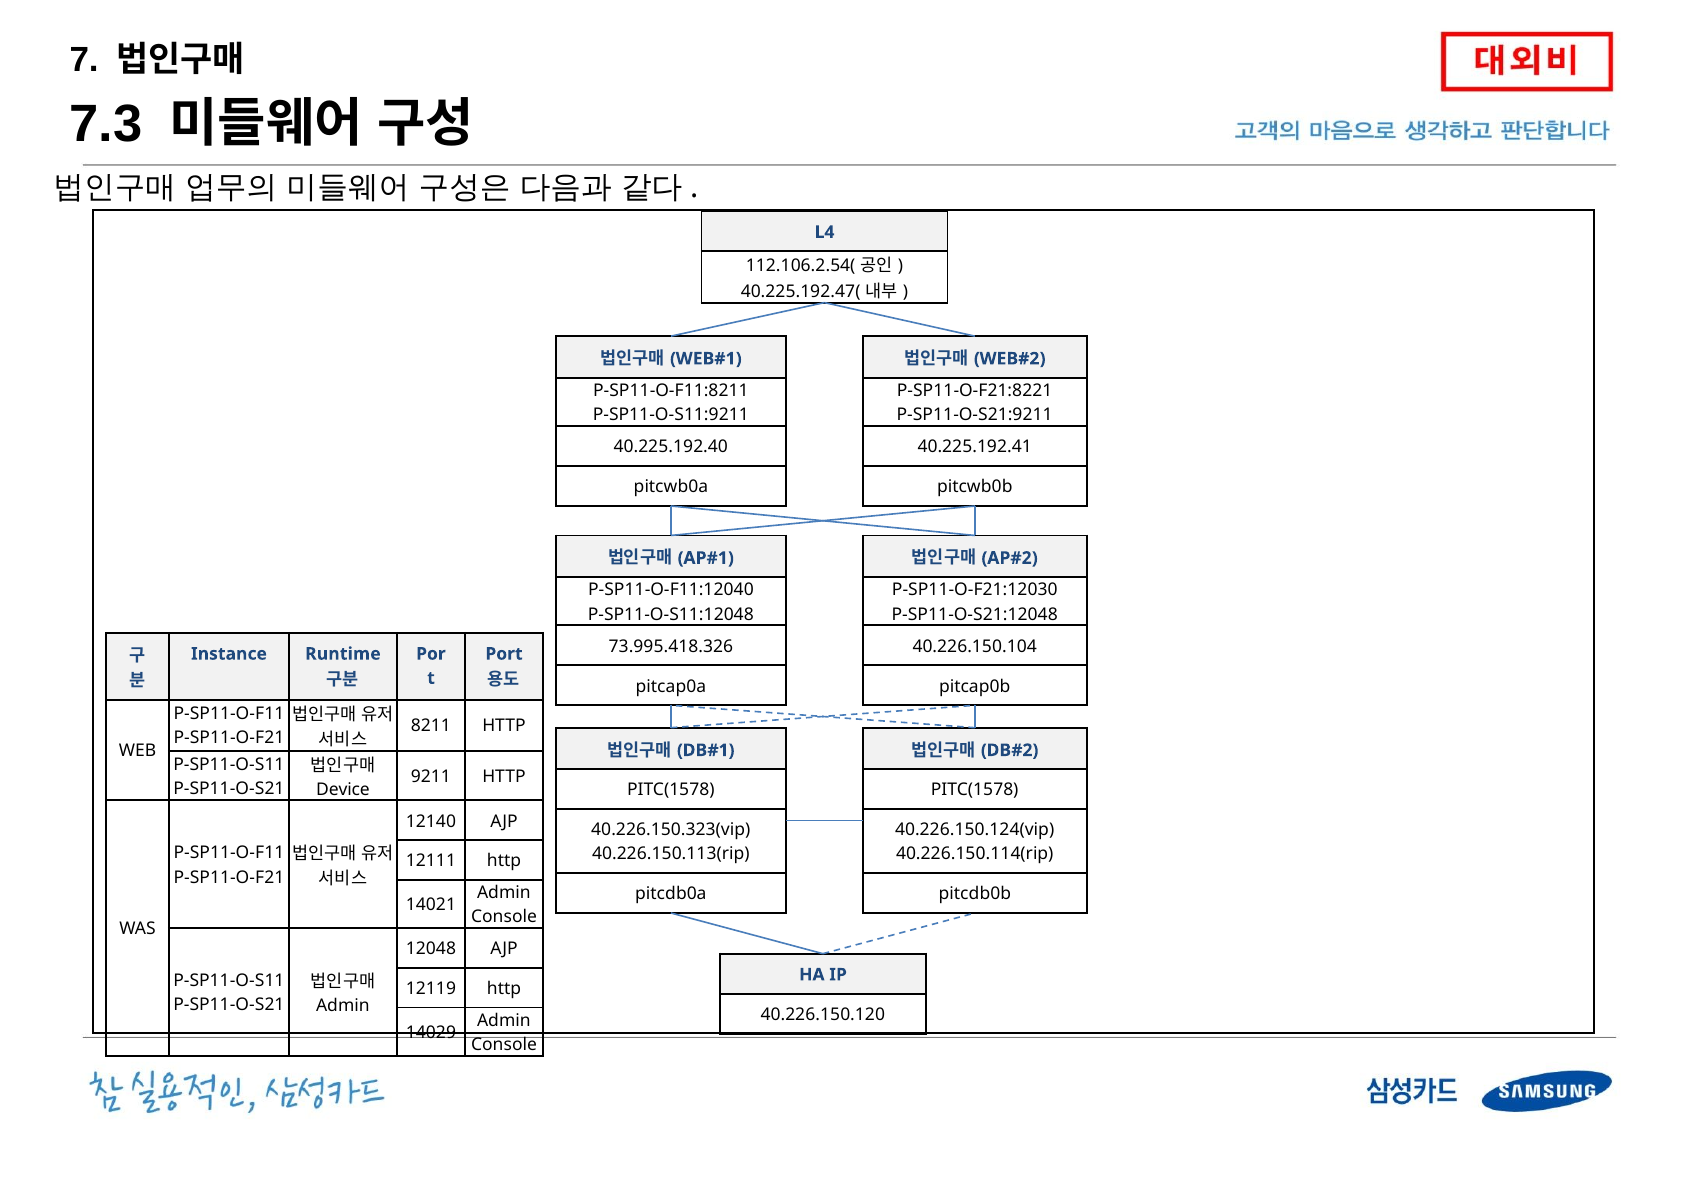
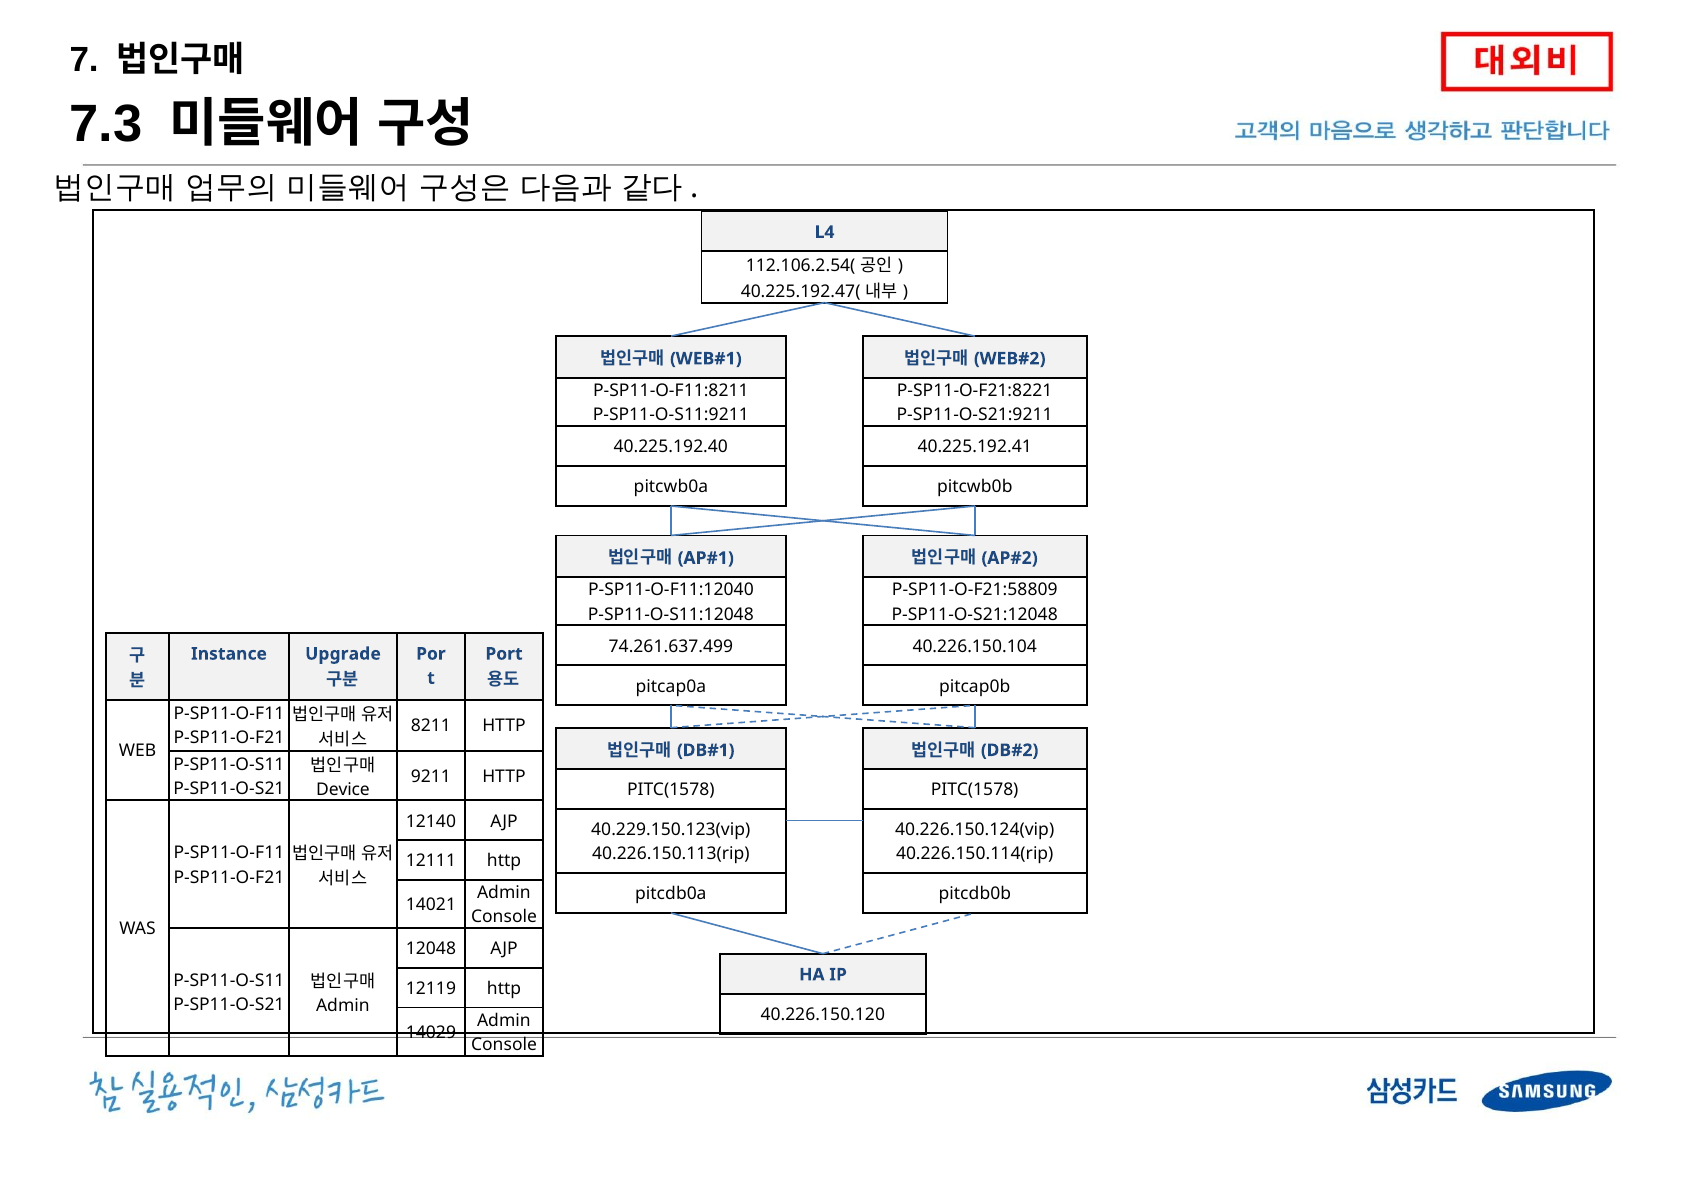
P-SP11-O-F21:12030: P-SP11-O-F21:12030 -> P-SP11-O-F21:58809 (975, 590)
73.995.418.326: 73.995.418.326 -> 74.261.637.499 (671, 646)
Runtime: Runtime -> Upgrade (343, 654)
40.226.150.323(vip: 40.226.150.323(vip -> 40.229.150.123(vip (671, 830)
